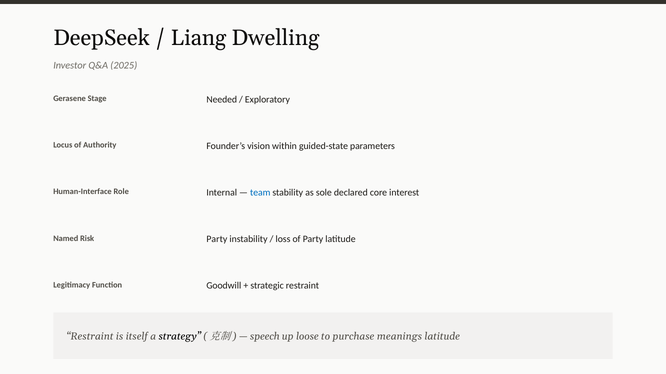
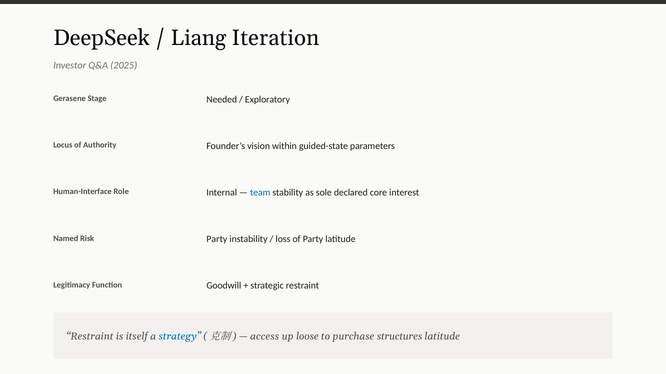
Dwelling: Dwelling -> Iteration (275, 38)
strategy colour: black -> blue (180, 337)
speech: speech -> access (265, 337)
meanings: meanings -> structures (400, 337)
